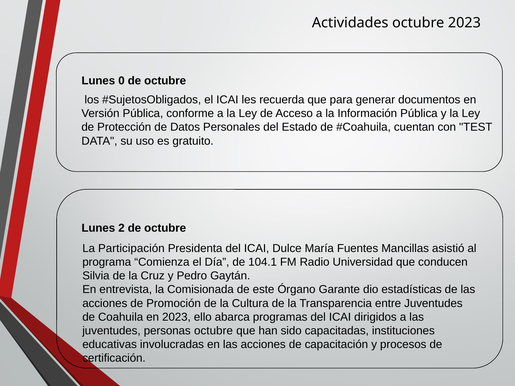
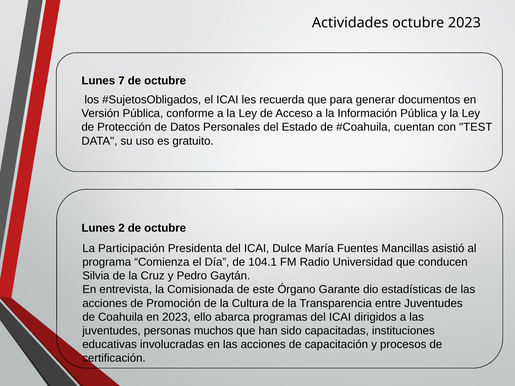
0: 0 -> 7 (121, 81)
personas octubre: octubre -> muchos (214, 331)
